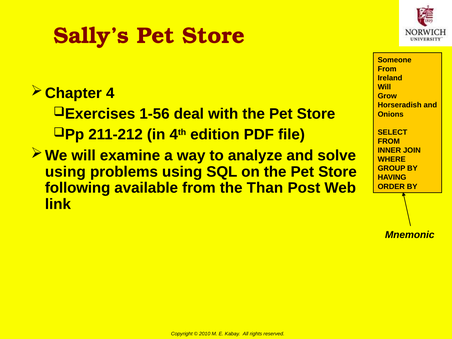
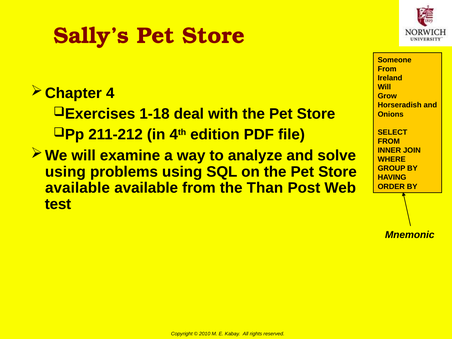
1-56: 1-56 -> 1-18 (155, 114)
following: following -> available (78, 188)
link: link -> test (58, 204)
